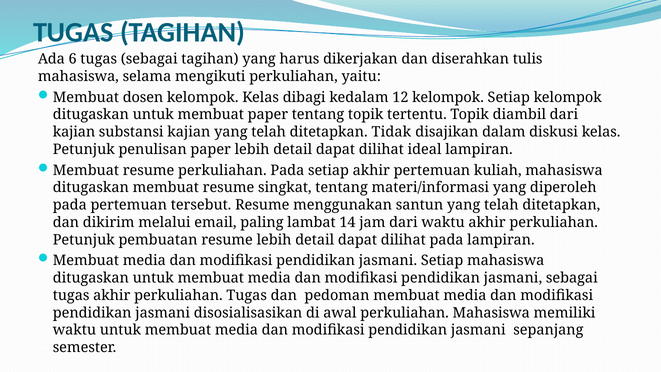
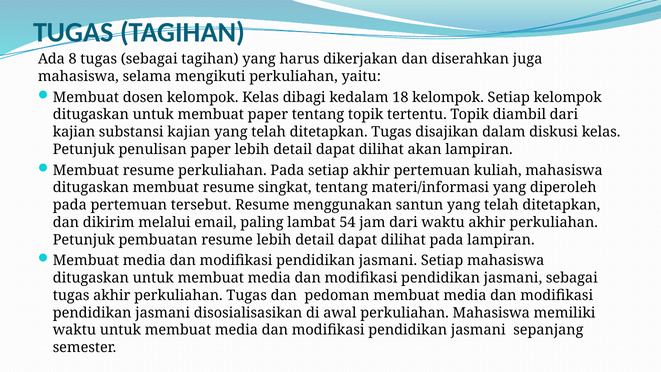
6: 6 -> 8 (73, 59)
tulis: tulis -> juga (528, 59)
12: 12 -> 18 (400, 97)
ditetapkan Tidak: Tidak -> Tugas (391, 132)
ideal: ideal -> akan (425, 149)
14: 14 -> 54 (347, 222)
